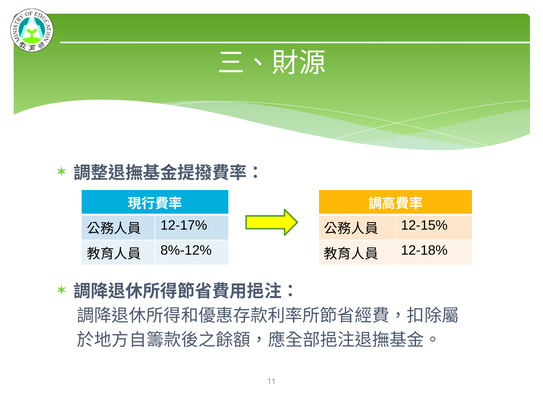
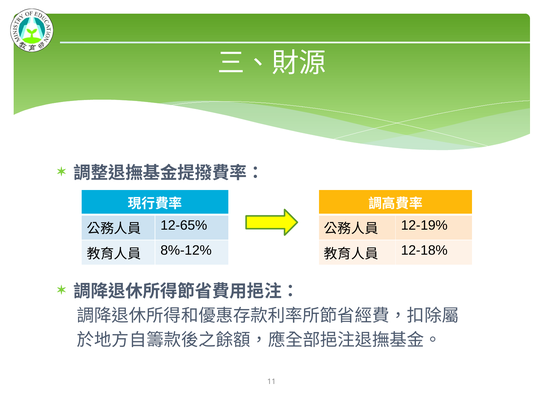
12-17%: 12-17% -> 12-65% (184, 226)
12-15%: 12-15% -> 12-19% (424, 226)
